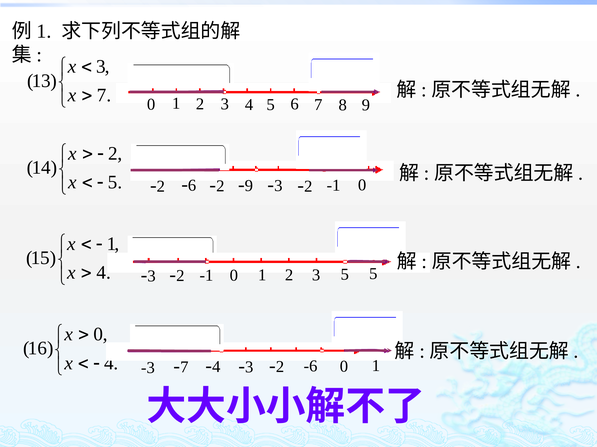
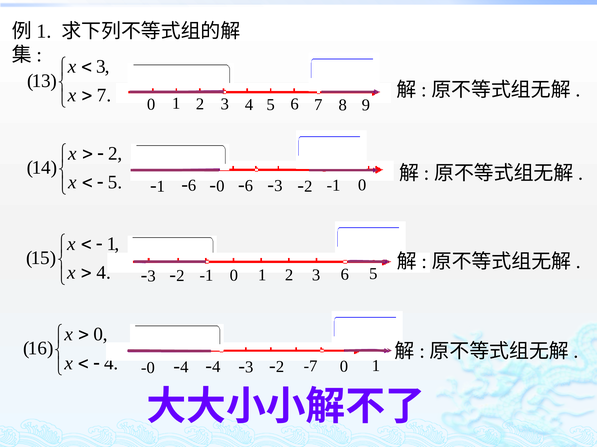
9: 9 -> 6 (249, 186)
2: 2 -> 0 (220, 186)
2: 2 -> 1 (161, 187)
0 5: 5 -> 6 (345, 275)
7: 7 -> 4 (184, 368)
-6: -6 -> -7 (310, 367)
-3: -3 -> -0 (148, 368)
